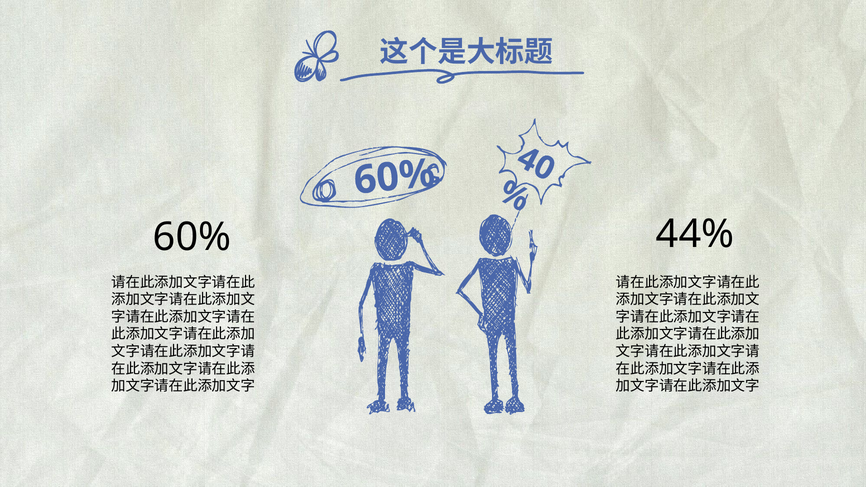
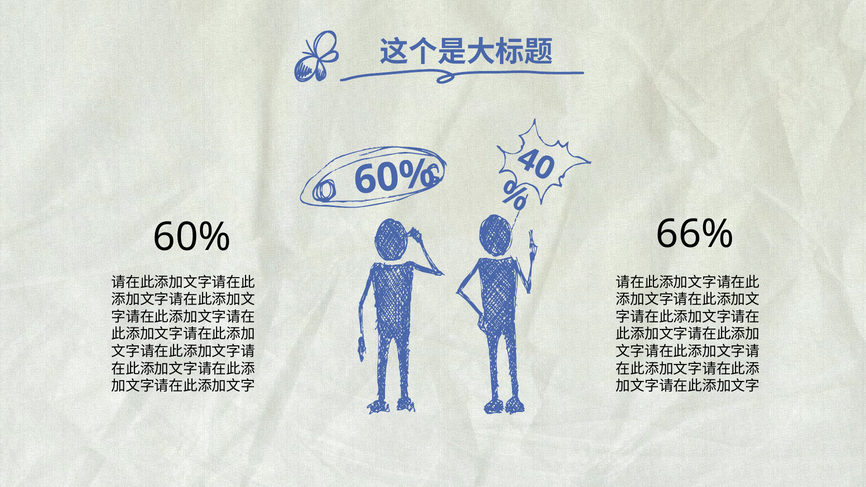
44%: 44% -> 66% (695, 234)
